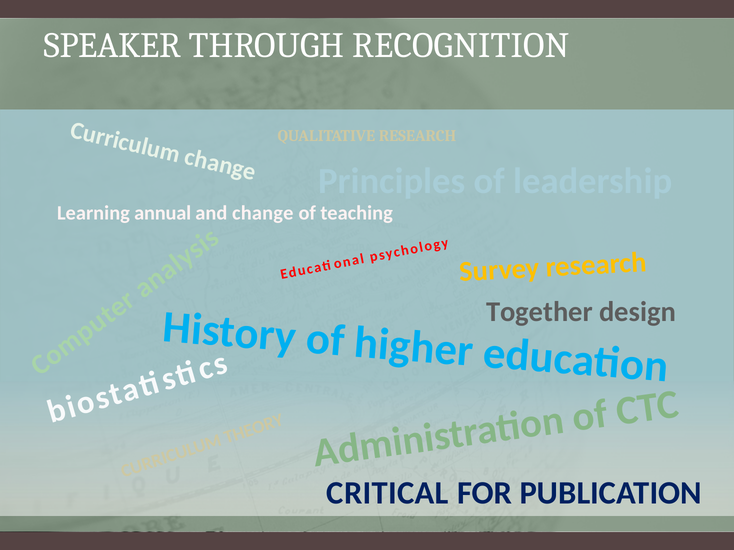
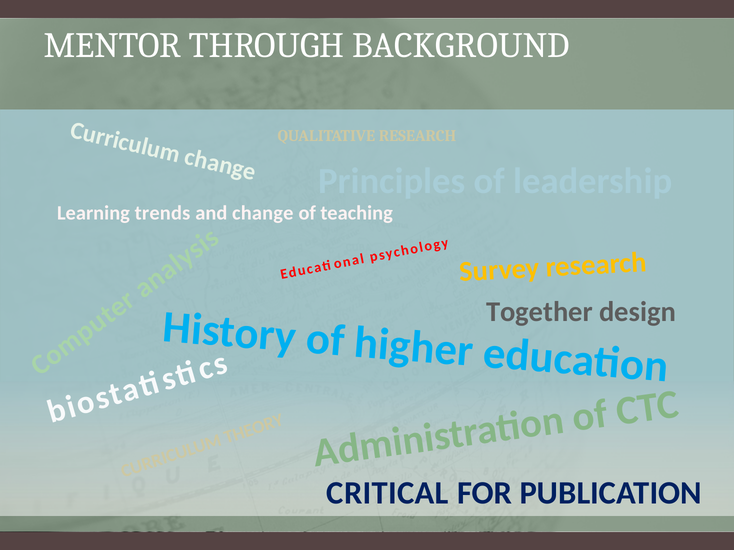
SPEAKER: SPEAKER -> MENTOR (113, 46)
RECOGNITION: RECOGNITION -> BACKGROUND (461, 46)
annual: annual -> trends (162, 213)
